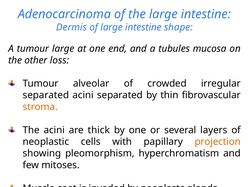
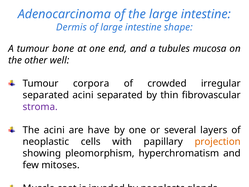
tumour large: large -> bone (63, 49)
loss: loss -> well (60, 60)
alveolar: alveolar -> corpora (91, 83)
stroma colour: orange -> purple (40, 107)
thick: thick -> have (99, 130)
